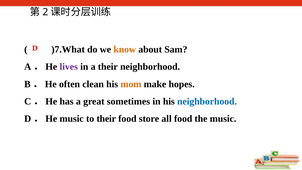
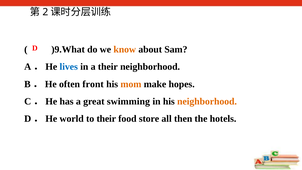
)7.What: )7.What -> )9.What (68, 49)
lives colour: purple -> blue (69, 67)
clean: clean -> front (93, 84)
sometimes: sometimes -> swimming (128, 101)
neighborhood colour: blue -> orange (207, 101)
D．He music: music -> world (72, 119)
all food: food -> then (183, 119)
the music: music -> hotels (223, 119)
